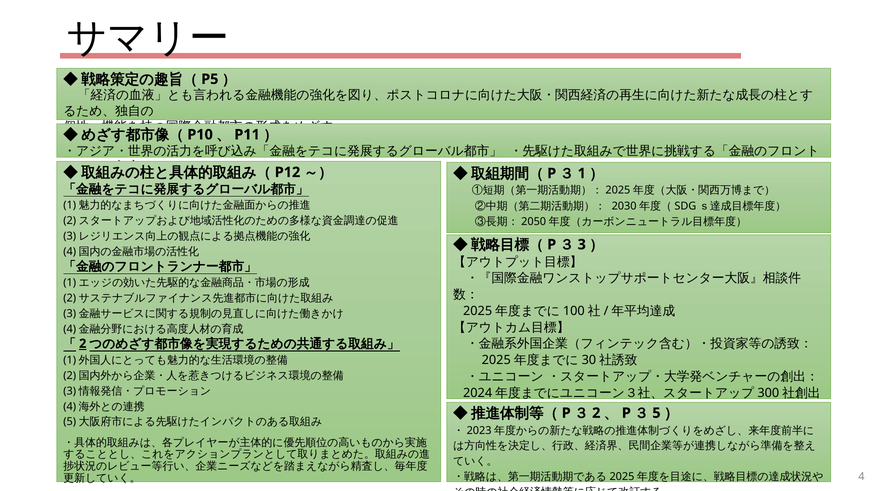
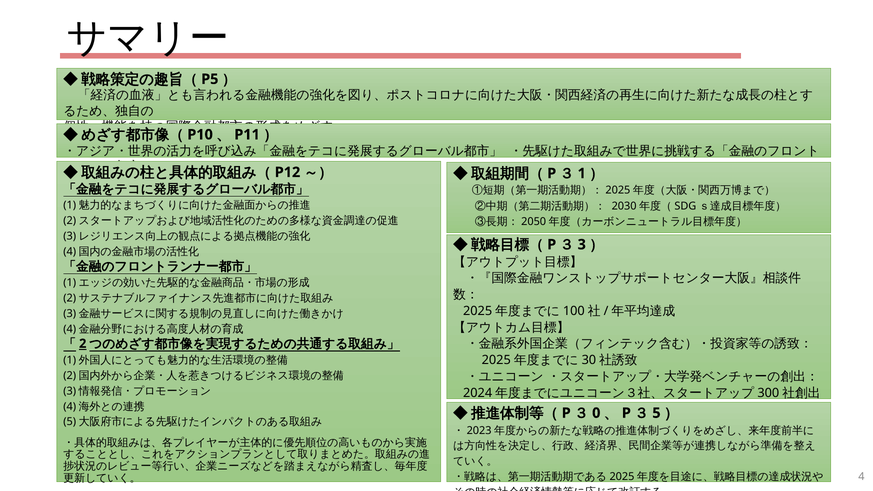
2: 2 -> 0 (596, 413)
